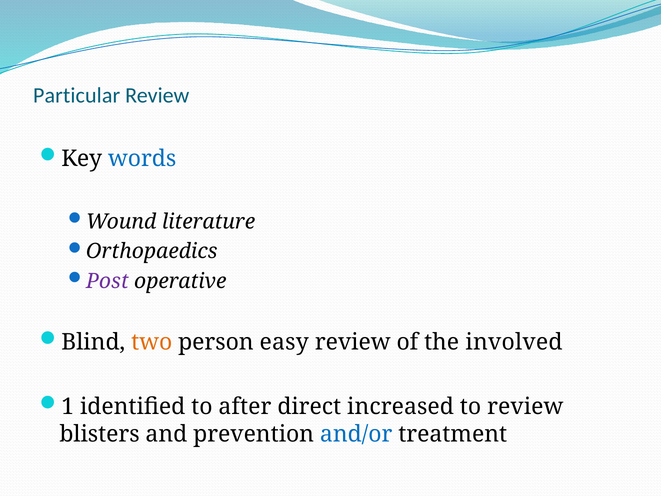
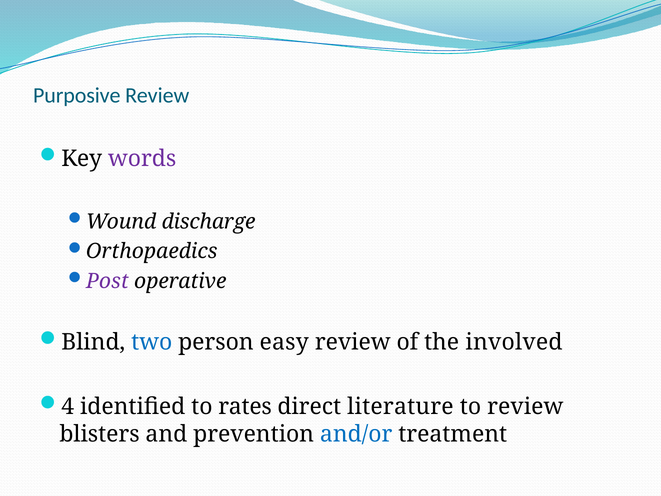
Particular: Particular -> Purposive (77, 96)
words colour: blue -> purple (142, 159)
literature: literature -> discharge (209, 222)
two colour: orange -> blue (152, 342)
1: 1 -> 4 (68, 407)
after: after -> rates (245, 407)
increased: increased -> literature (400, 407)
